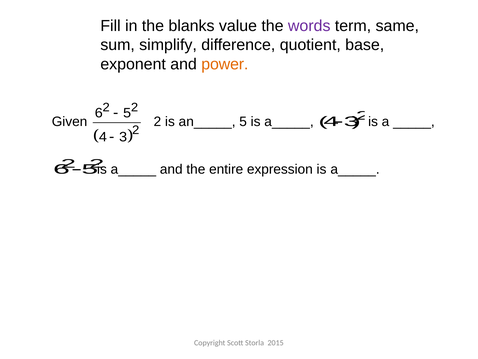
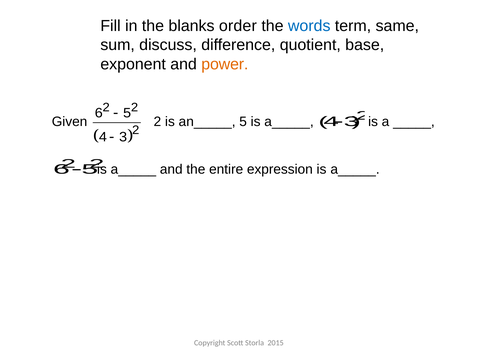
value: value -> order (238, 26)
words colour: purple -> blue (309, 26)
simplify: simplify -> discuss (168, 45)
